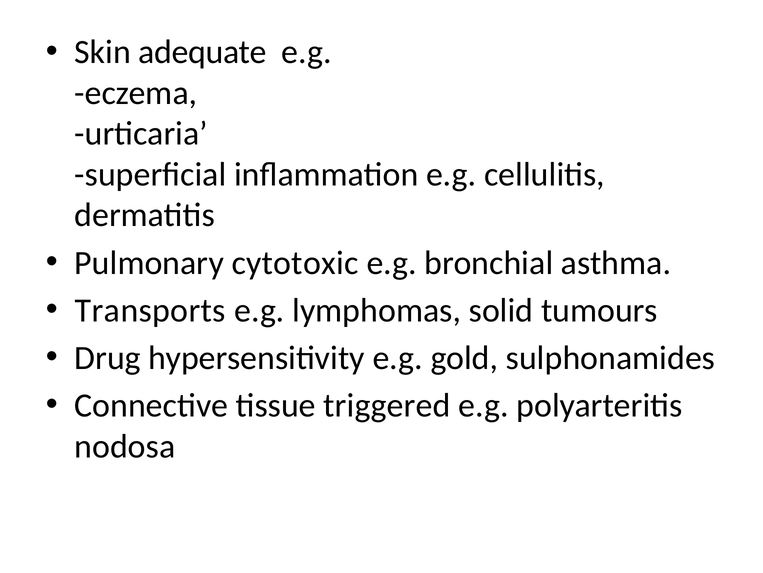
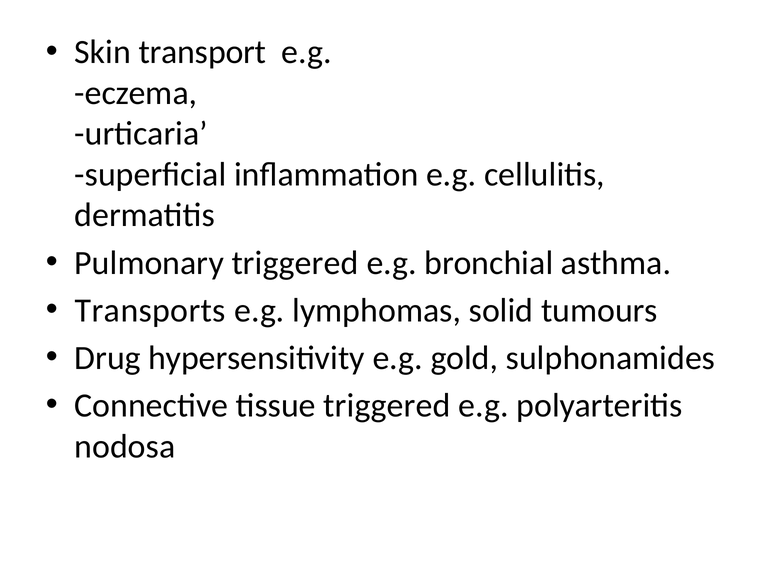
adequate: adequate -> transport (202, 52)
Pulmonary cytotoxic: cytotoxic -> triggered (295, 262)
